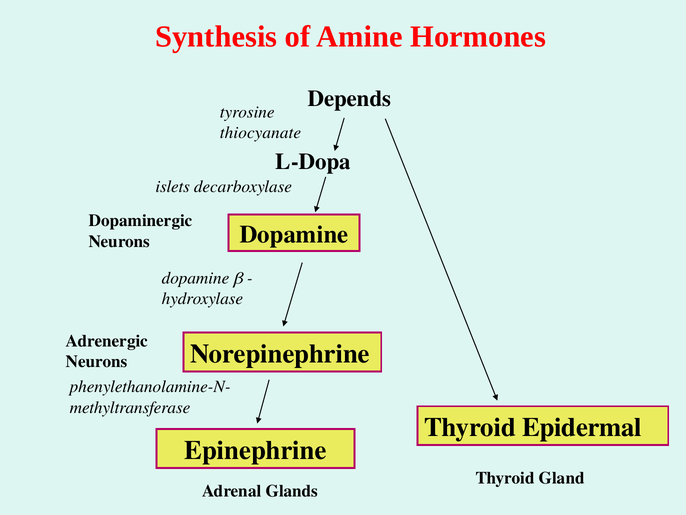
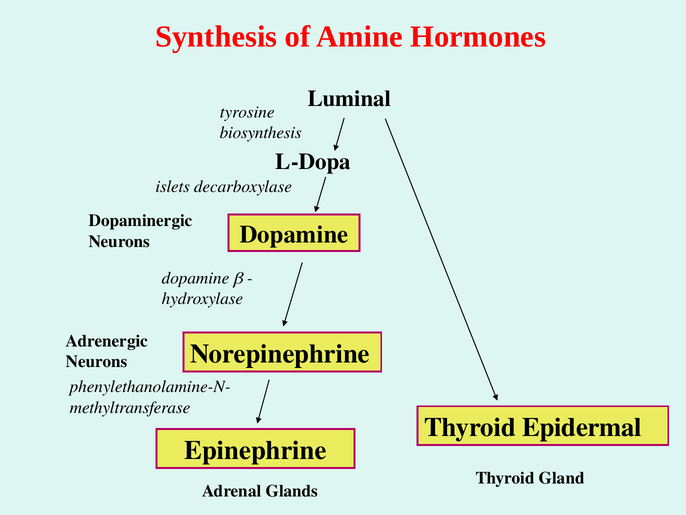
Depends: Depends -> Luminal (349, 99)
thiocyanate: thiocyanate -> biosynthesis (261, 133)
